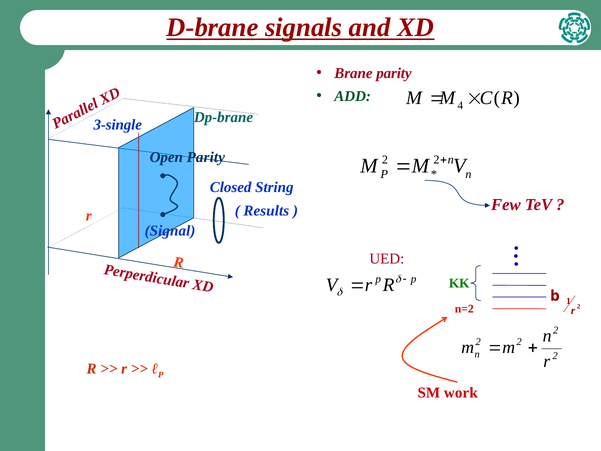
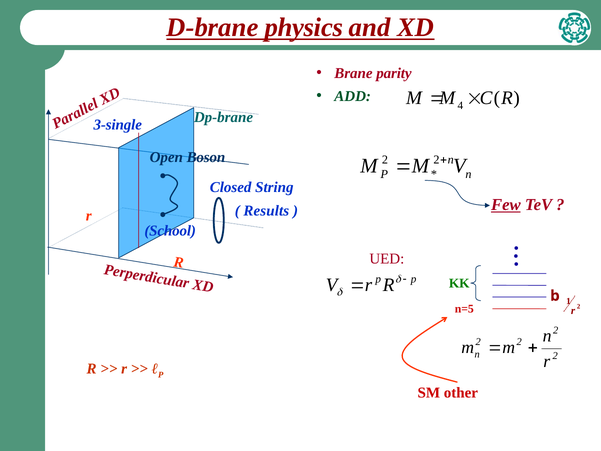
signals: signals -> physics (304, 27)
Open Parity: Parity -> Boson (206, 157)
Few underline: none -> present (506, 204)
Signal: Signal -> School (170, 231)
n=2: n=2 -> n=5 (464, 308)
work: work -> other (461, 392)
